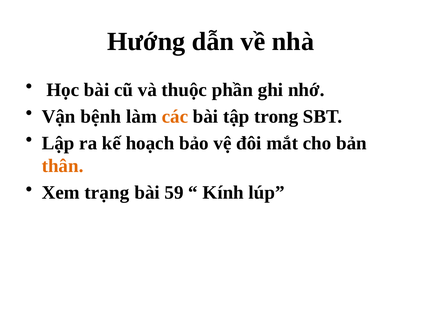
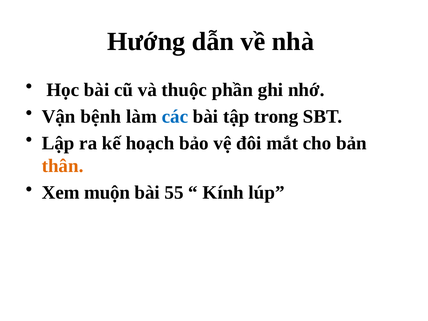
các colour: orange -> blue (175, 116)
trạng: trạng -> muộn (107, 193)
59: 59 -> 55 (174, 193)
